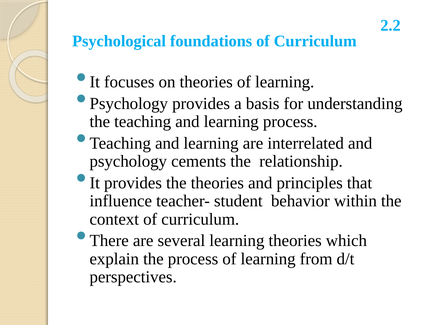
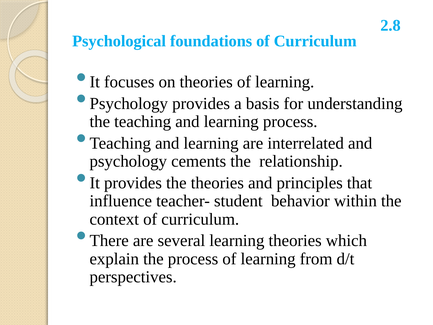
2.2: 2.2 -> 2.8 (391, 25)
